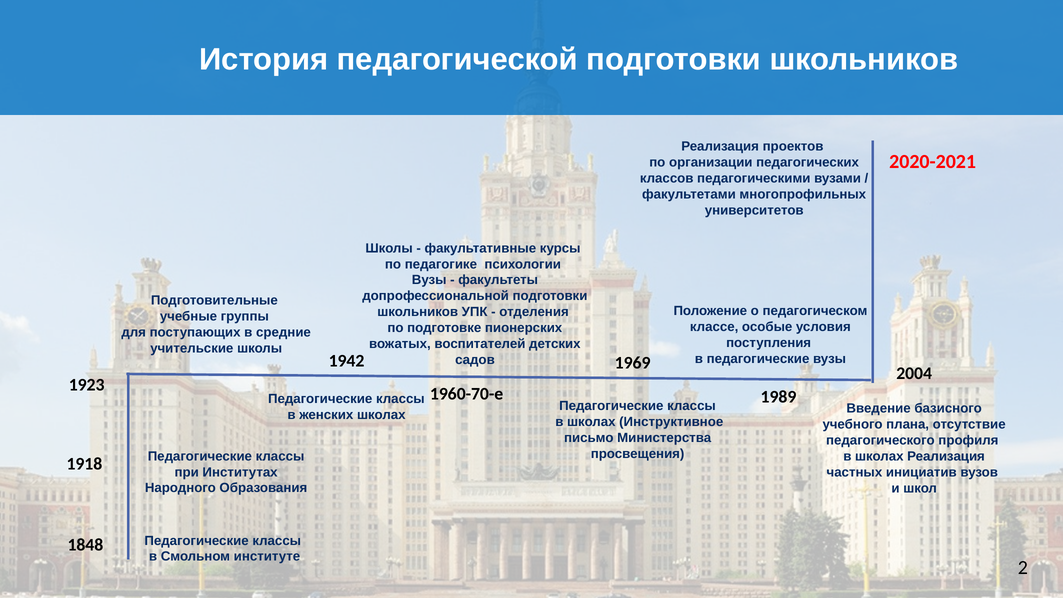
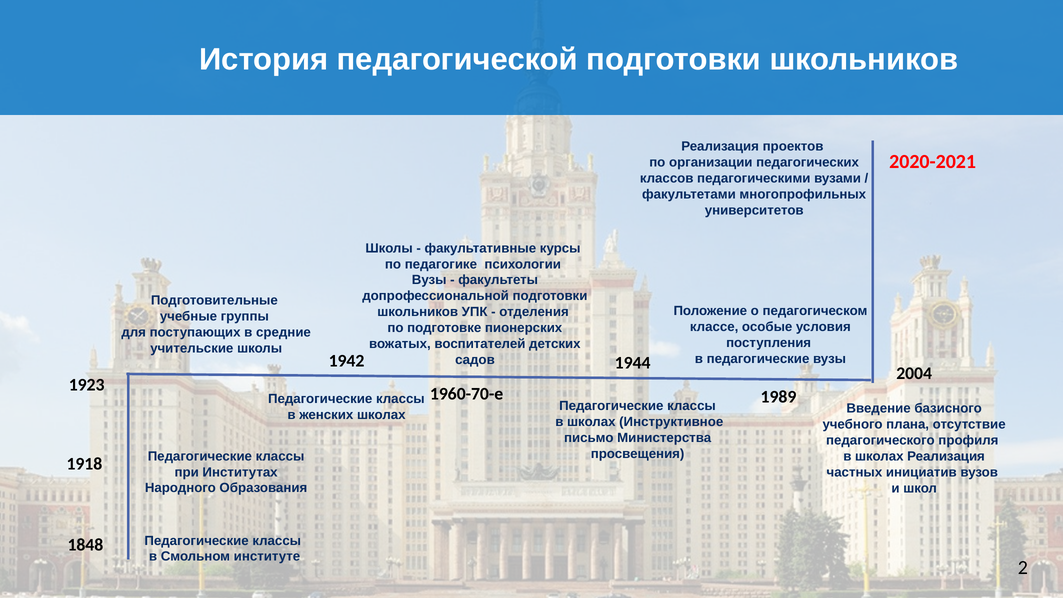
1969: 1969 -> 1944 (633, 363)
